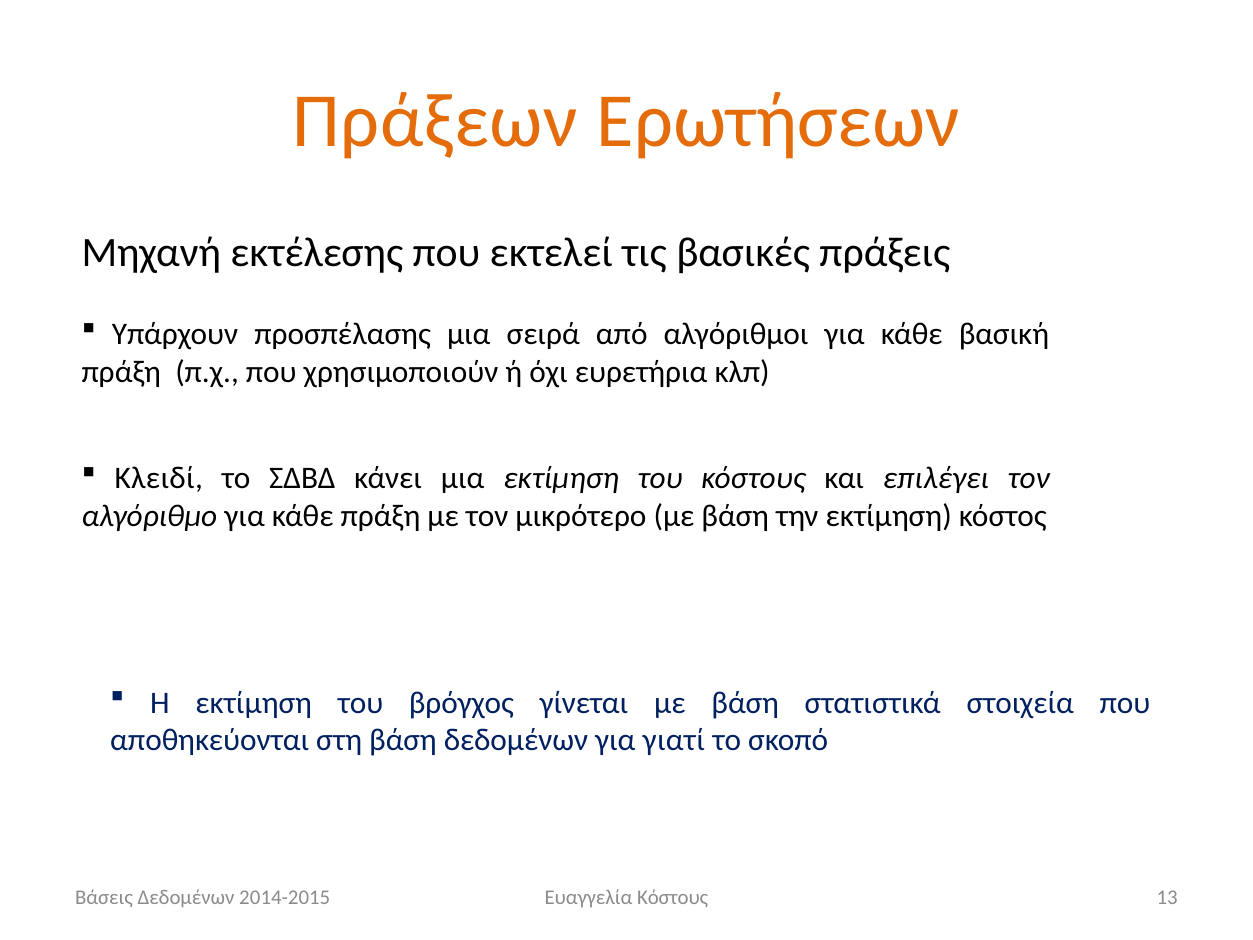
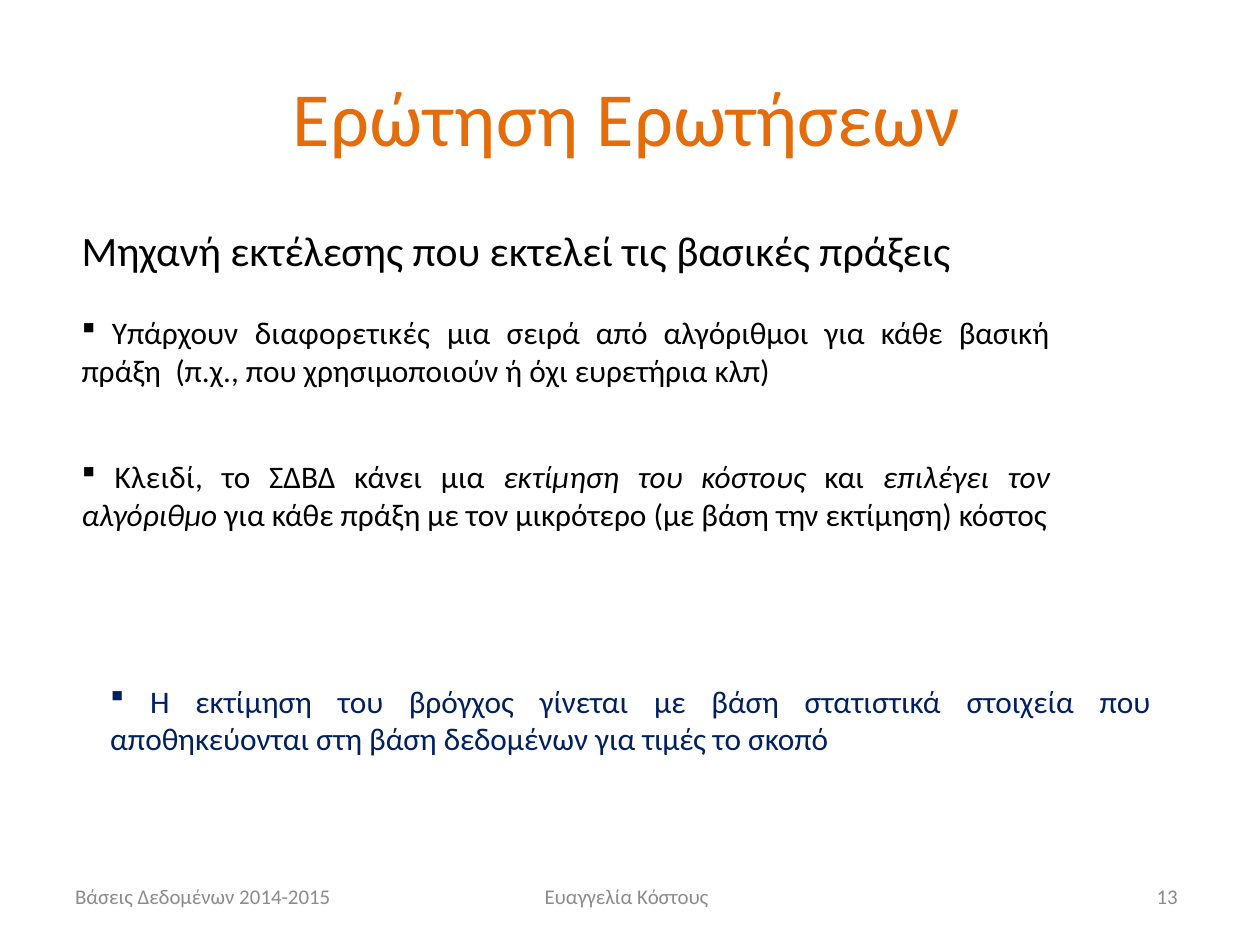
Πράξεων: Πράξεων -> Ερώτηση (435, 121)
προσπέλασης: προσπέλασης -> διαφορετικές (342, 334)
γιατί: γιατί -> τιμές (674, 740)
